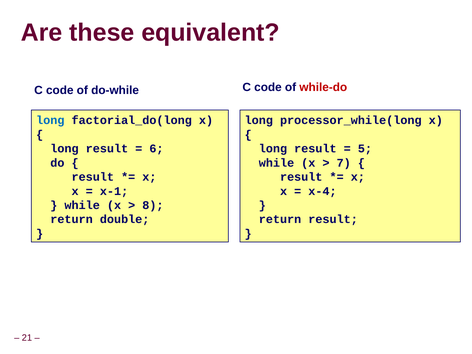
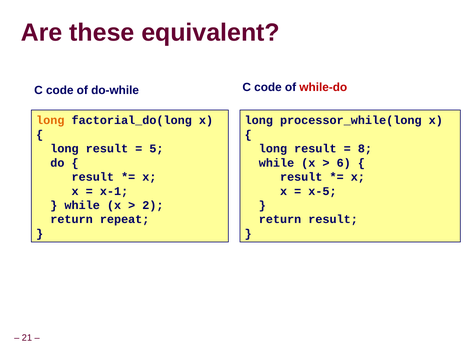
long colour: blue -> orange (50, 120)
6: 6 -> 5 (156, 149)
5: 5 -> 8 (365, 149)
7: 7 -> 6 (344, 163)
x-4: x-4 -> x-5 (322, 191)
8: 8 -> 2 (153, 205)
double: double -> repeat (125, 219)
